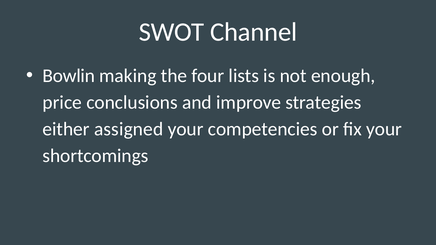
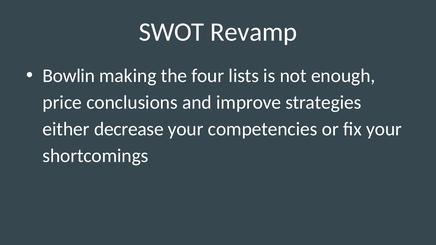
Channel: Channel -> Revamp (254, 32)
assigned: assigned -> decrease (129, 129)
